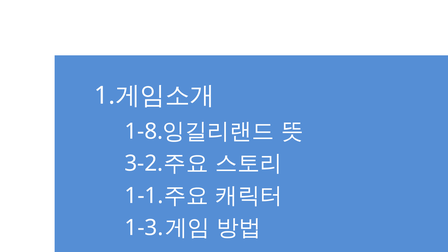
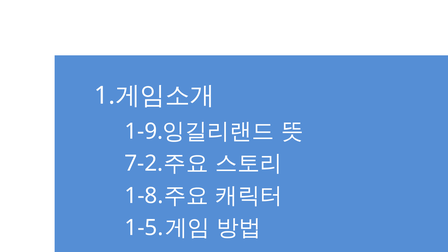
1-8: 1-8 -> 1-9 (144, 131)
3-2: 3-2 -> 7-2 (144, 164)
1-1: 1-1 -> 1-8 (144, 196)
1-3: 1-3 -> 1-5 (144, 228)
